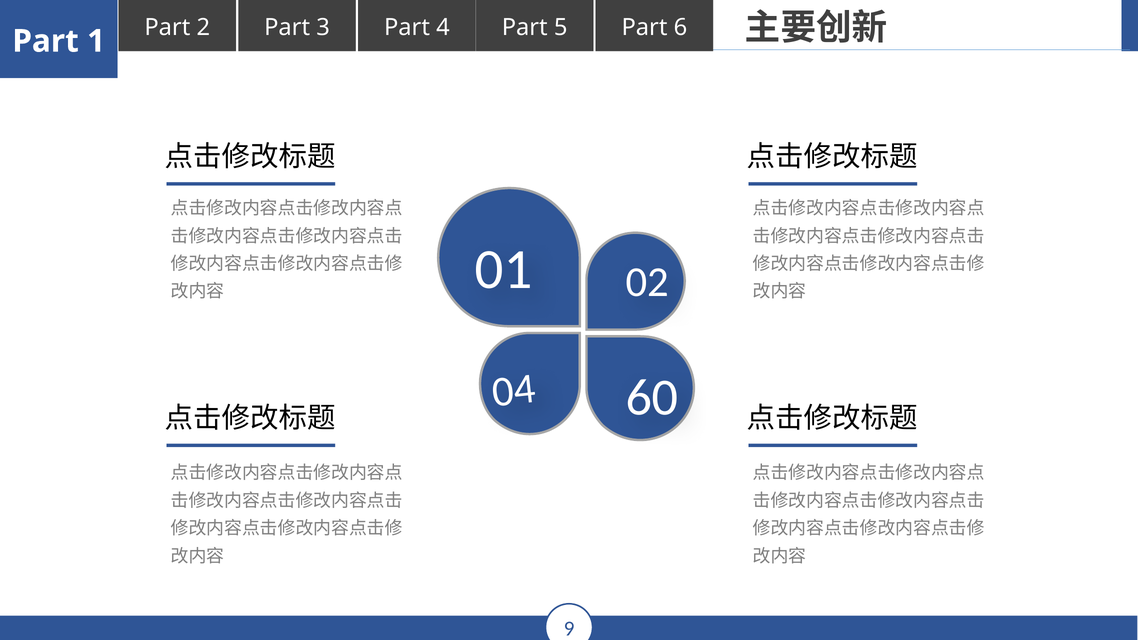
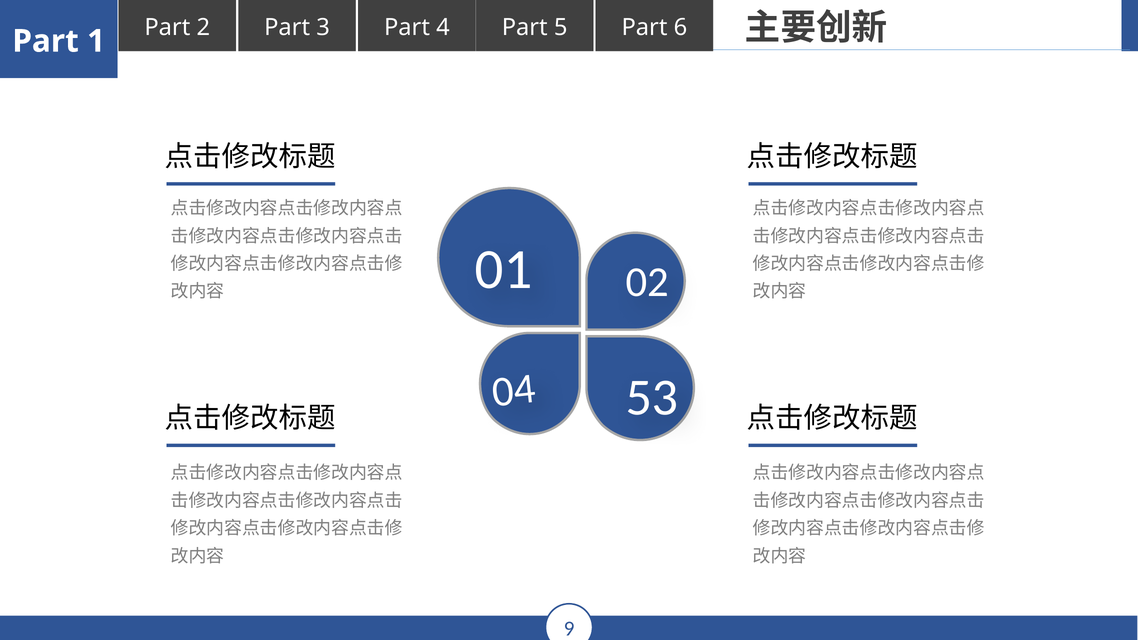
60: 60 -> 53 (652, 398)
